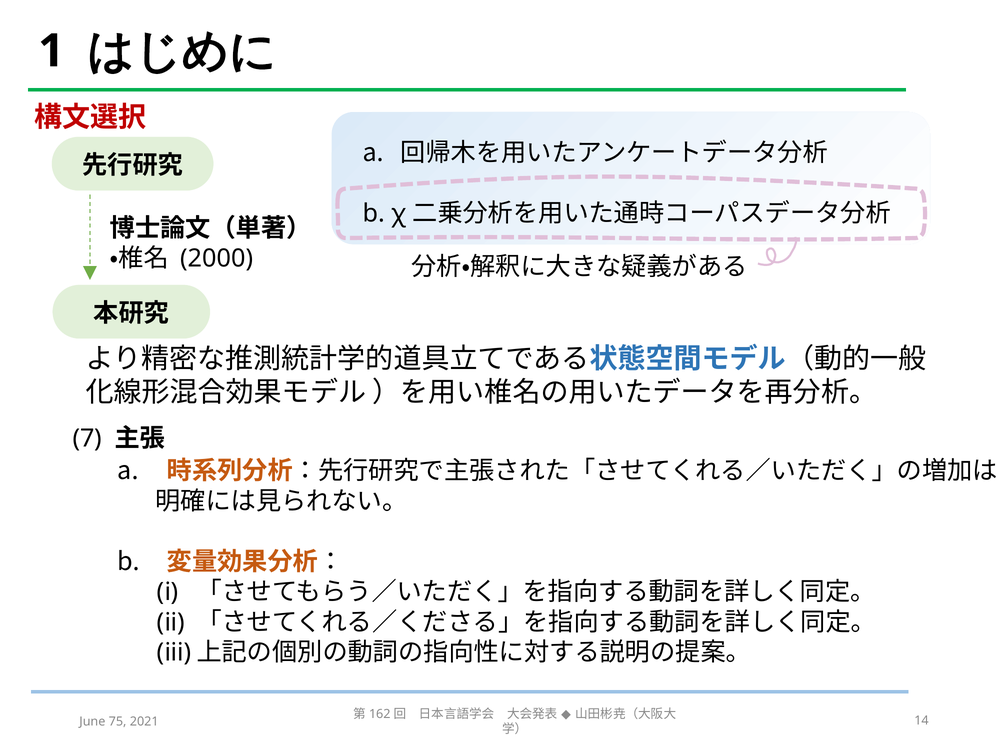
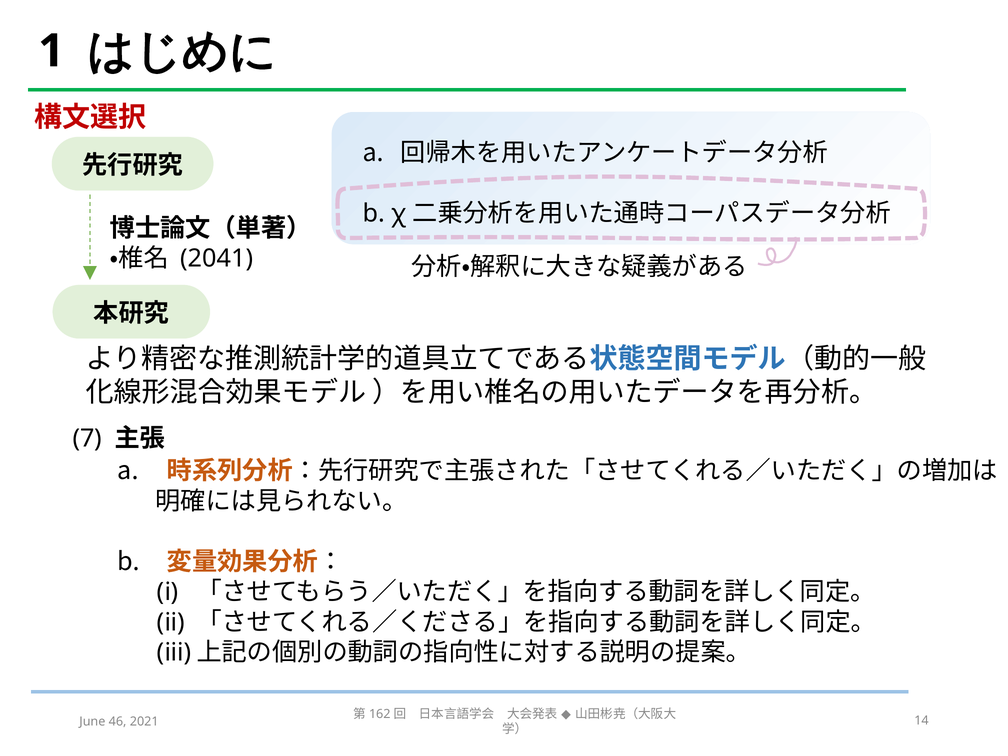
2000: 2000 -> 2041 (217, 259)
75: 75 -> 46 (118, 722)
